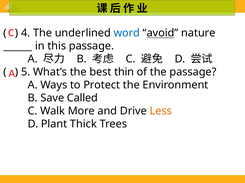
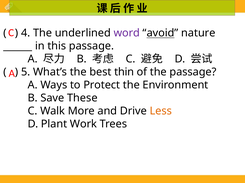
word colour: blue -> purple (127, 33)
Called: Called -> These (82, 98)
Thick: Thick -> Work (83, 124)
